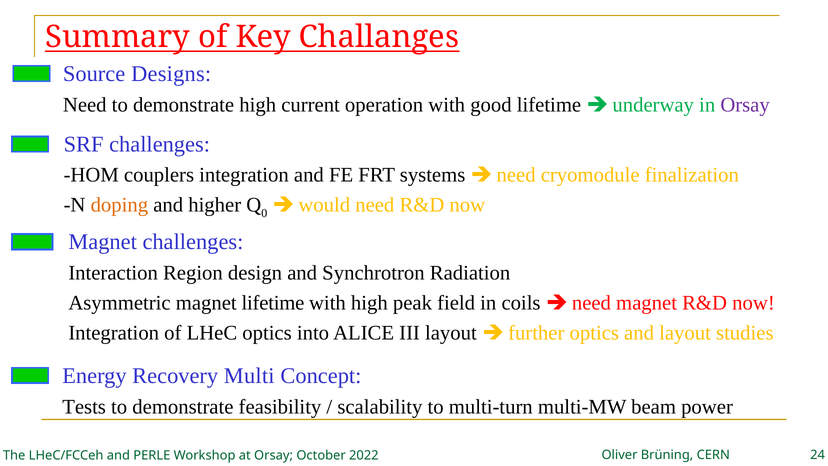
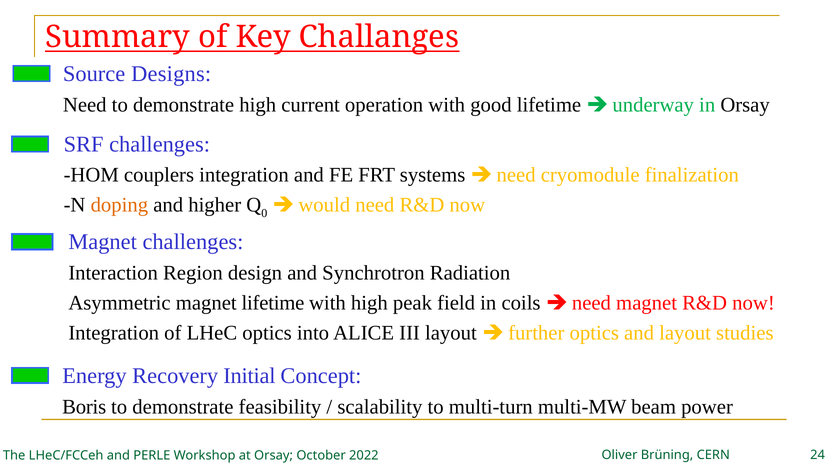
Orsay colour: purple -> black (745, 105)
Multi: Multi -> Initial (249, 376)
Tests: Tests -> Boris (84, 407)
